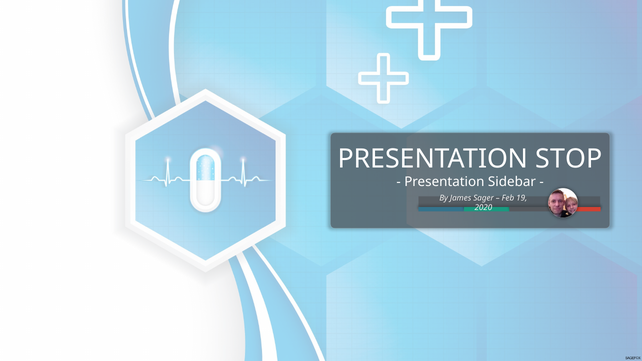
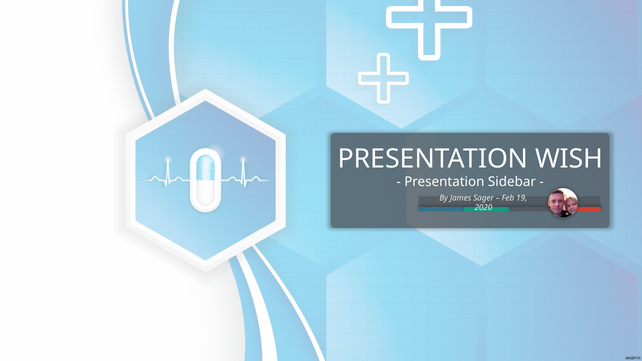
STOP: STOP -> WISH (569, 159)
